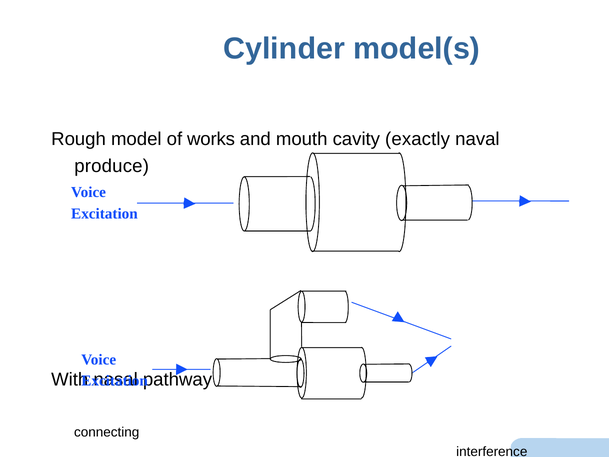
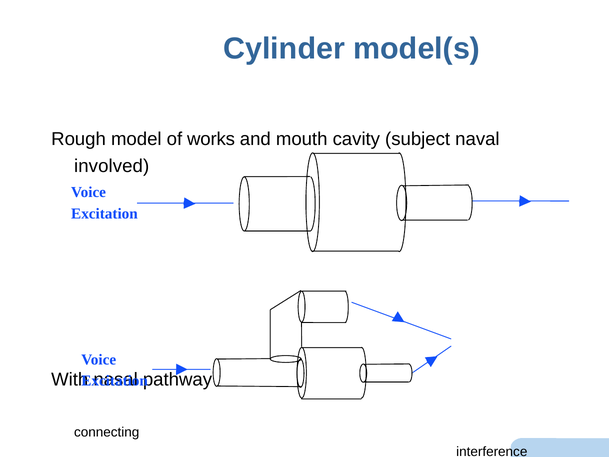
exactly: exactly -> subject (418, 139)
produce: produce -> involved (112, 166)
